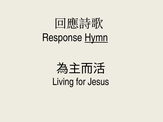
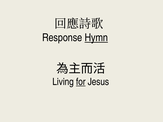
for underline: none -> present (81, 82)
